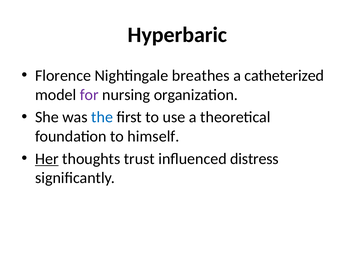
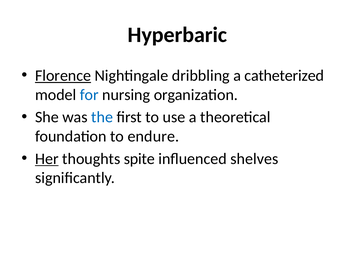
Florence underline: none -> present (63, 76)
breathes: breathes -> dribbling (201, 76)
for colour: purple -> blue (89, 95)
himself: himself -> endure (153, 136)
trust: trust -> spite (139, 159)
distress: distress -> shelves (254, 159)
